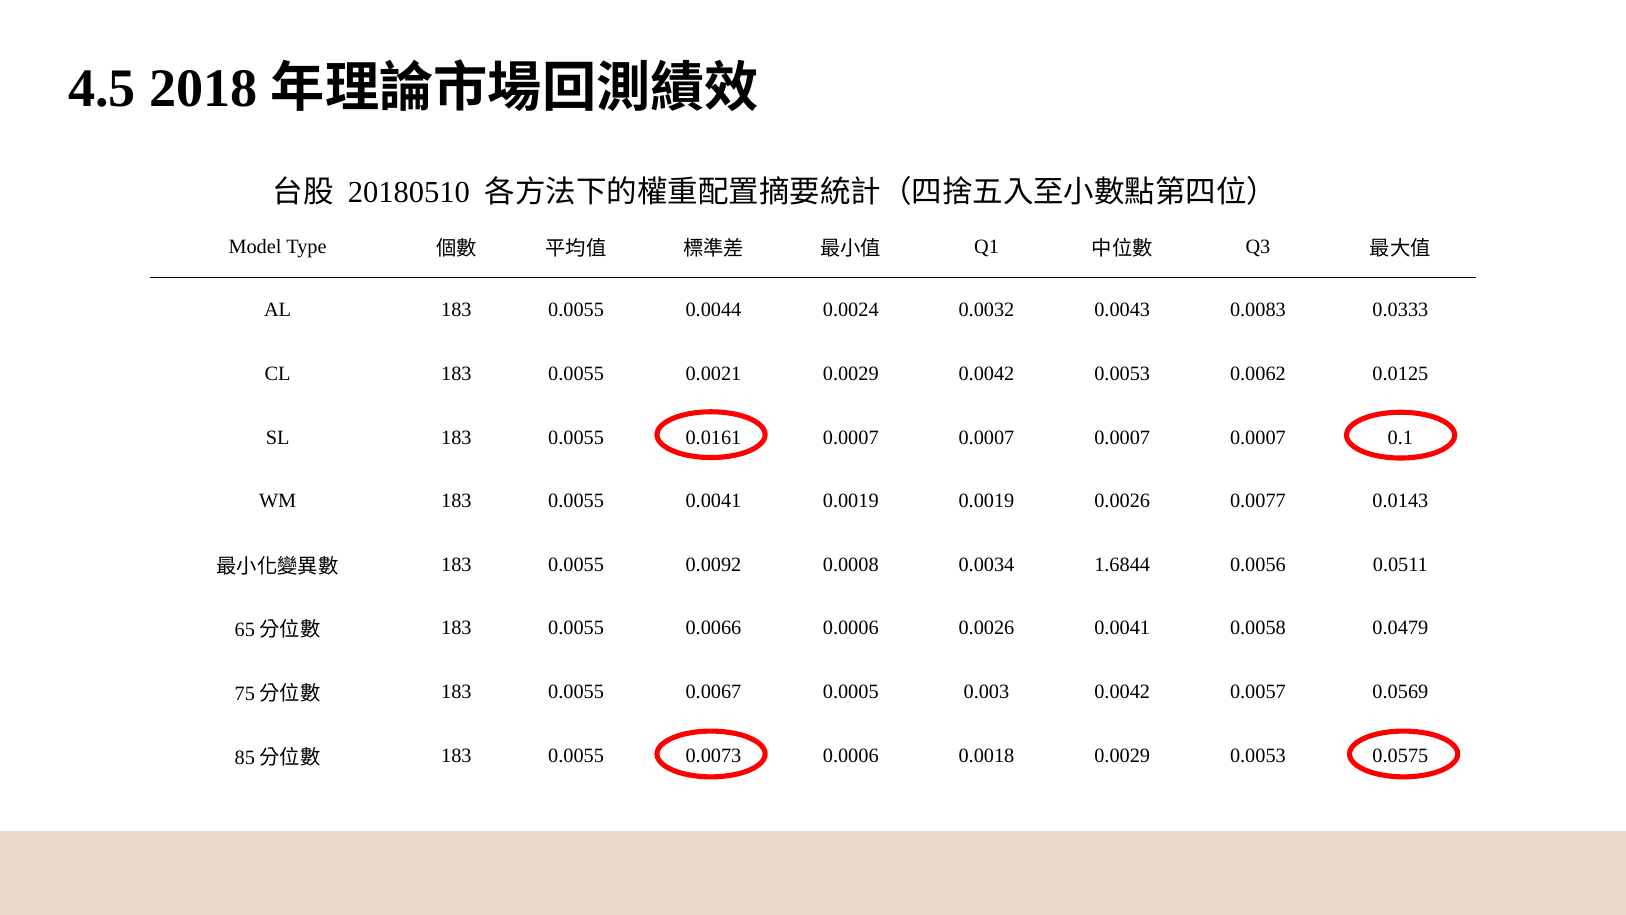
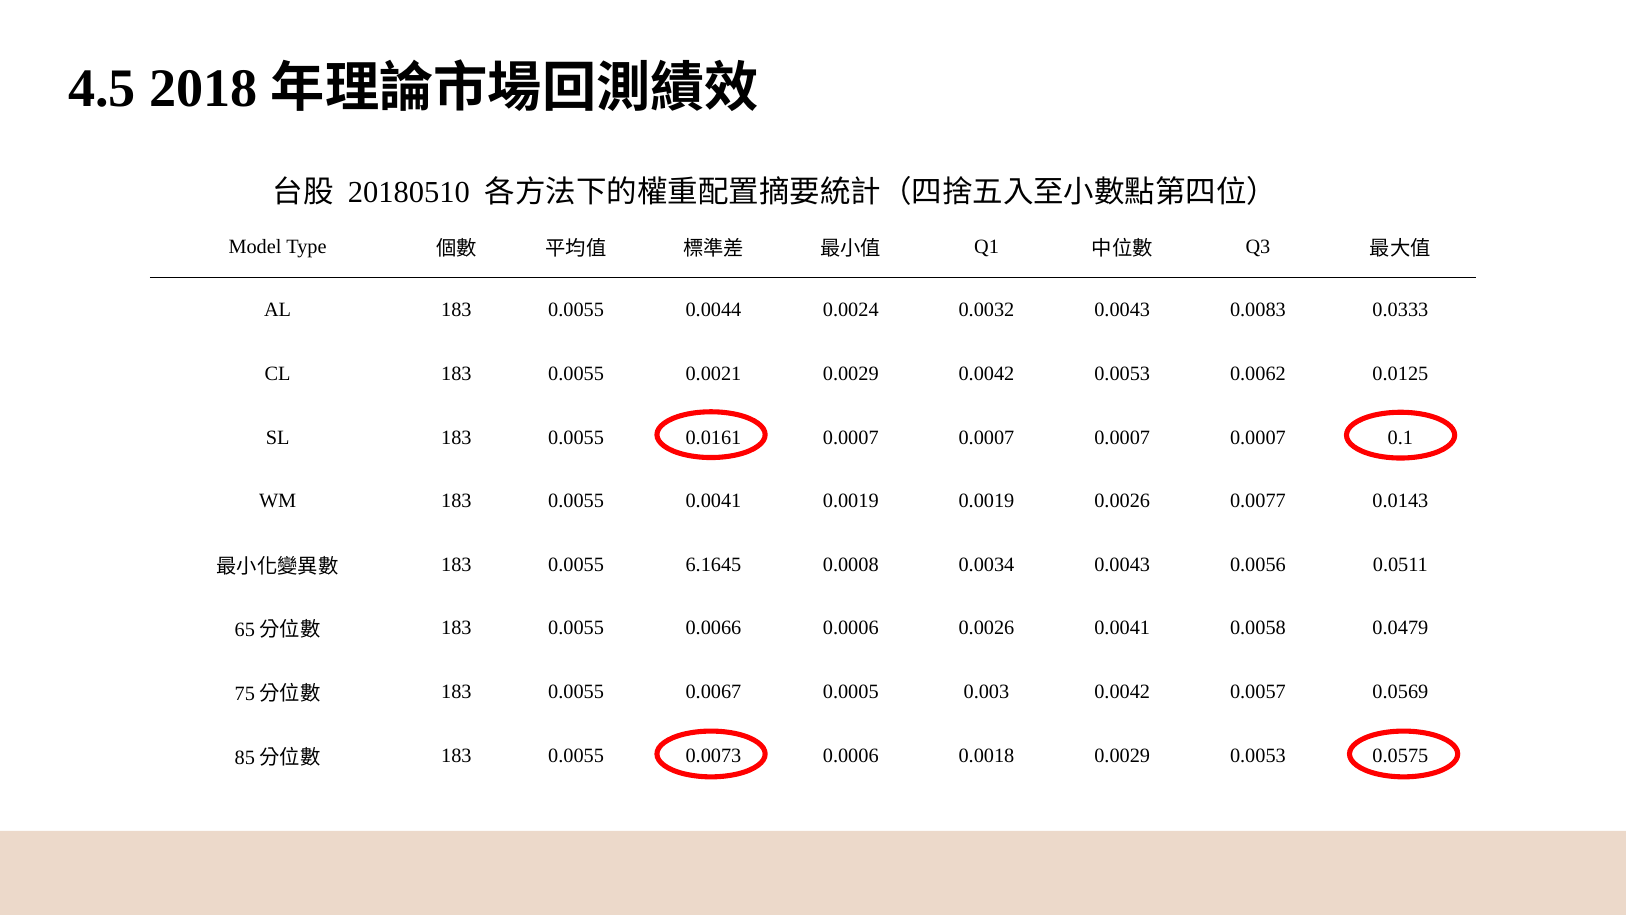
0.0092: 0.0092 -> 6.1645 (713, 564)
0.0034 1.6844: 1.6844 -> 0.0043 (1122, 564)
